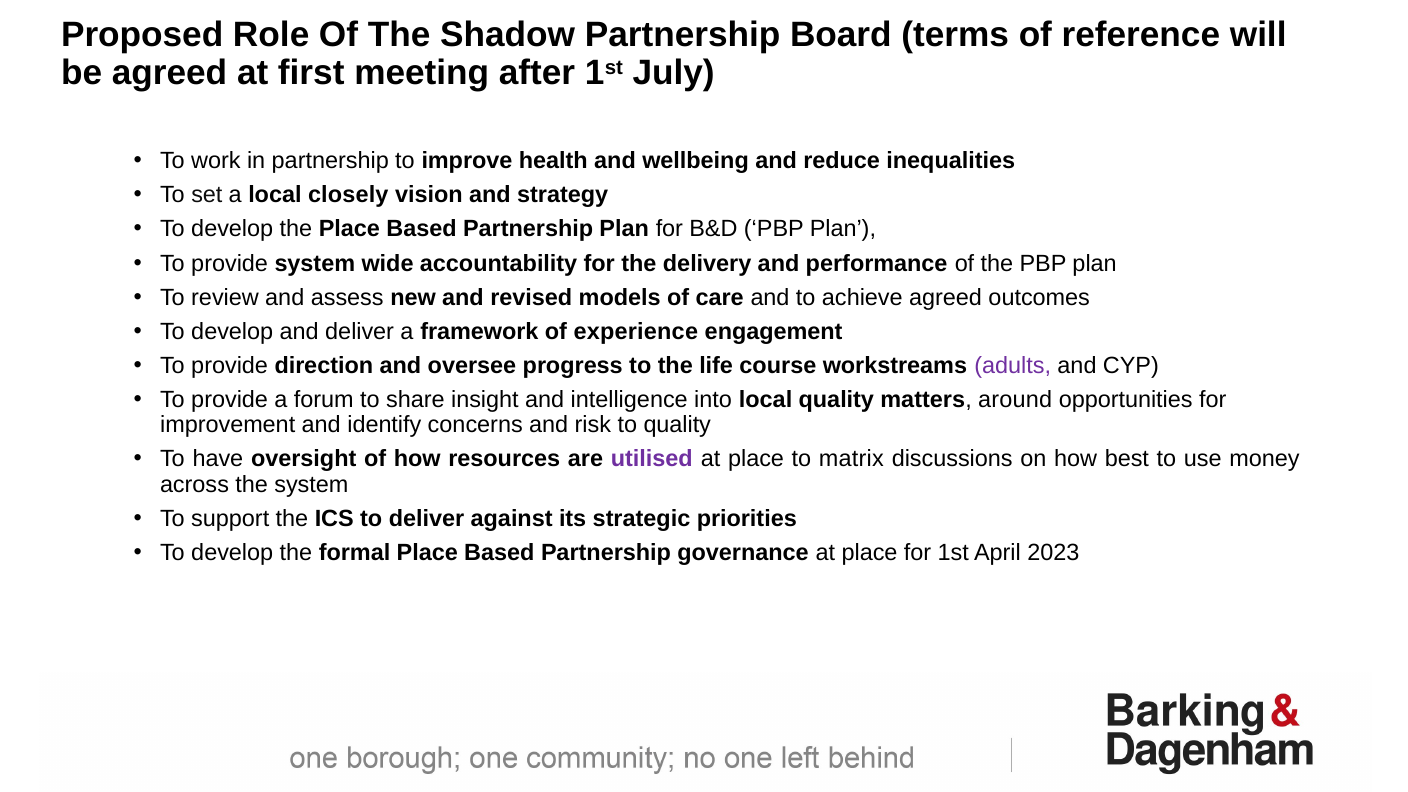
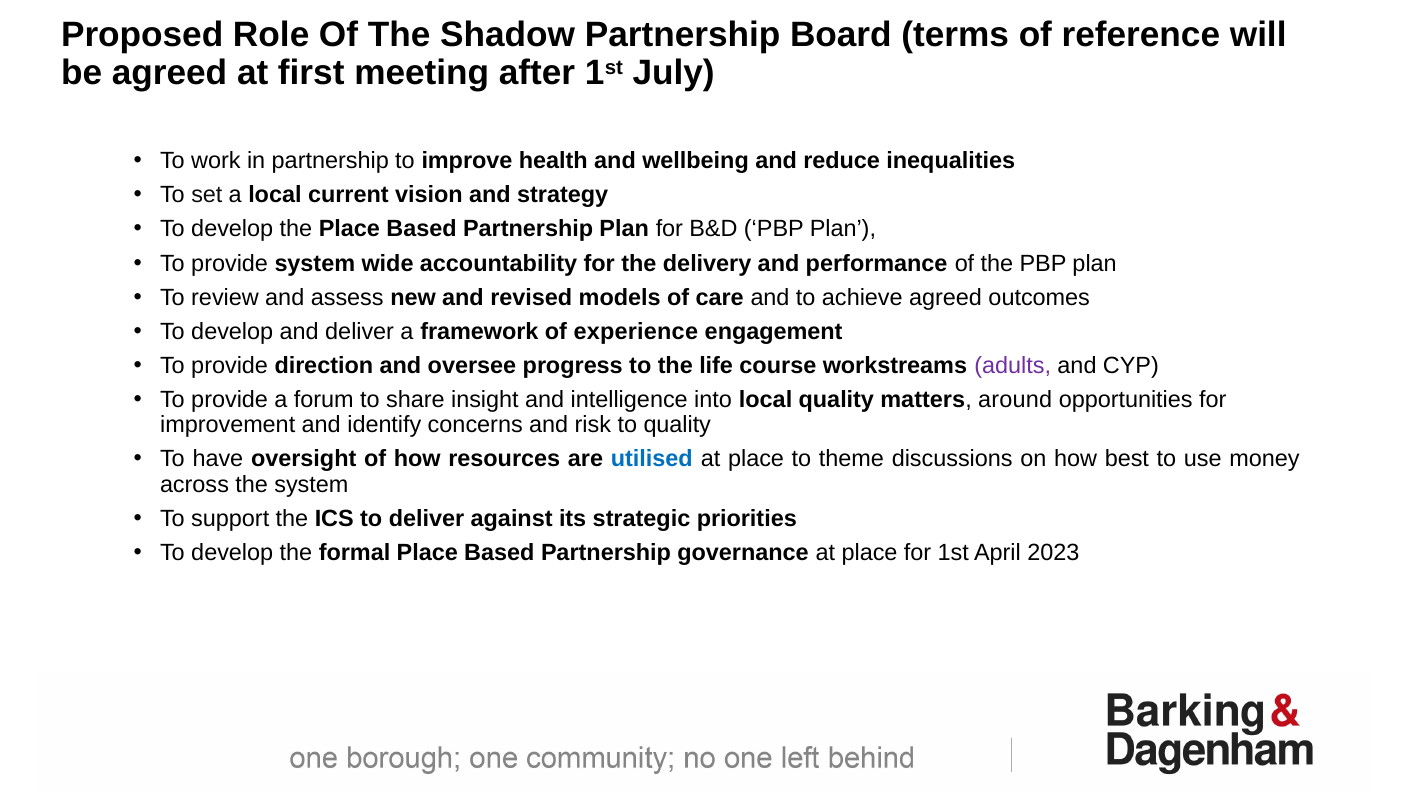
closely: closely -> current (348, 195)
utilised colour: purple -> blue (652, 459)
matrix: matrix -> theme (851, 459)
